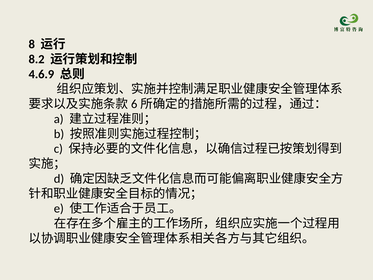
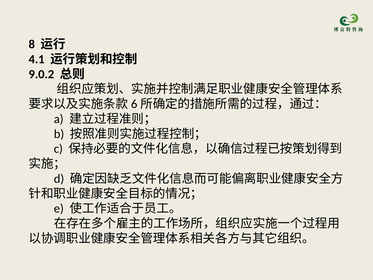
8.2: 8.2 -> 4.1 (37, 59)
4.6.9: 4.6.9 -> 9.0.2 (41, 74)
